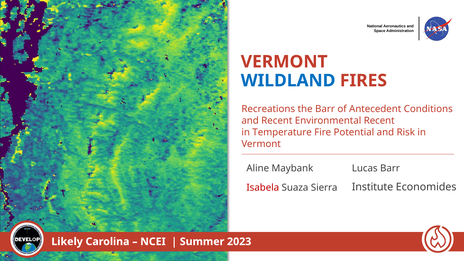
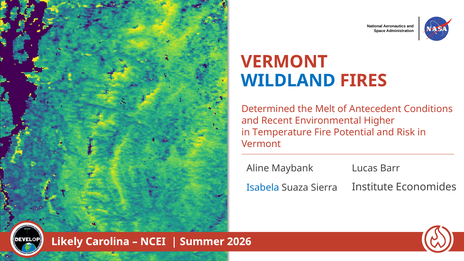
Recreations: Recreations -> Determined (268, 109)
the Barr: Barr -> Melt (325, 109)
Environmental Recent: Recent -> Higher (379, 121)
Isabela colour: red -> blue (263, 188)
2023: 2023 -> 2026 (239, 242)
